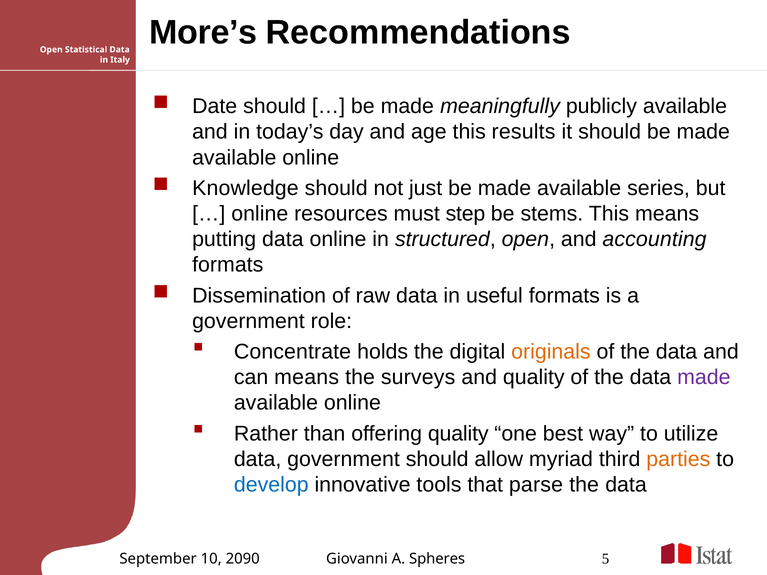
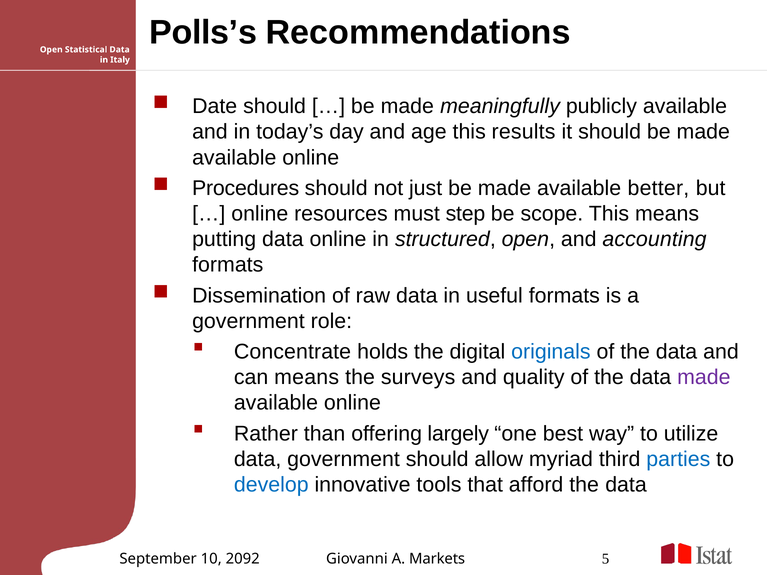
More’s: More’s -> Polls’s (203, 33)
Knowledge: Knowledge -> Procedures (246, 188)
series: series -> better (658, 188)
stems: stems -> scope (552, 214)
originals colour: orange -> blue (551, 352)
offering quality: quality -> largely (458, 434)
parties colour: orange -> blue (678, 459)
parse: parse -> afford (536, 485)
2090: 2090 -> 2092 (243, 559)
Spheres: Spheres -> Markets (437, 559)
